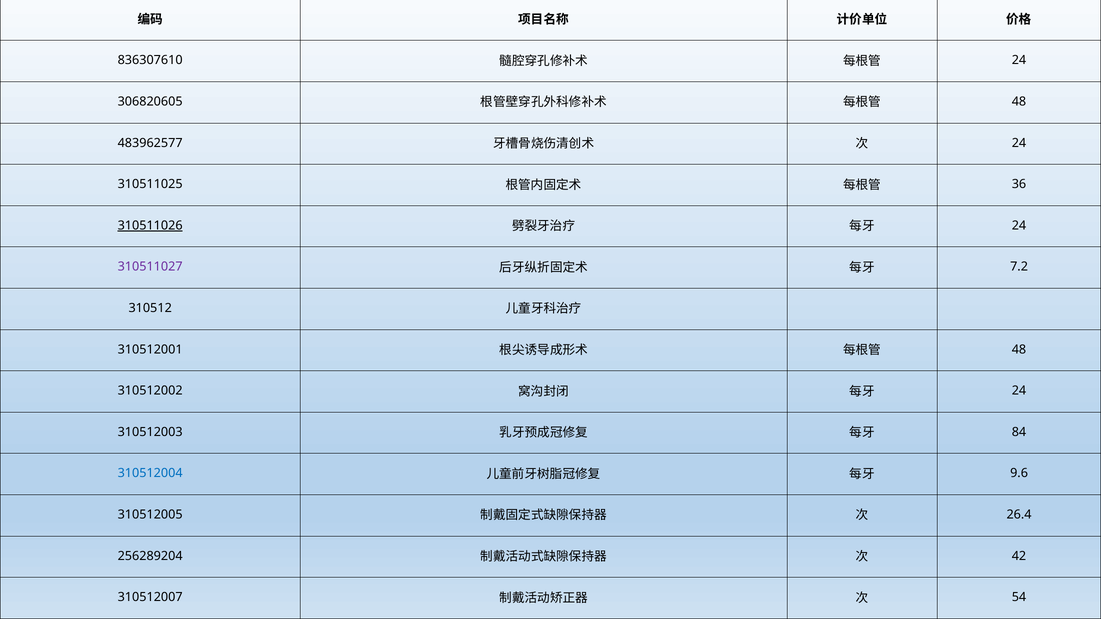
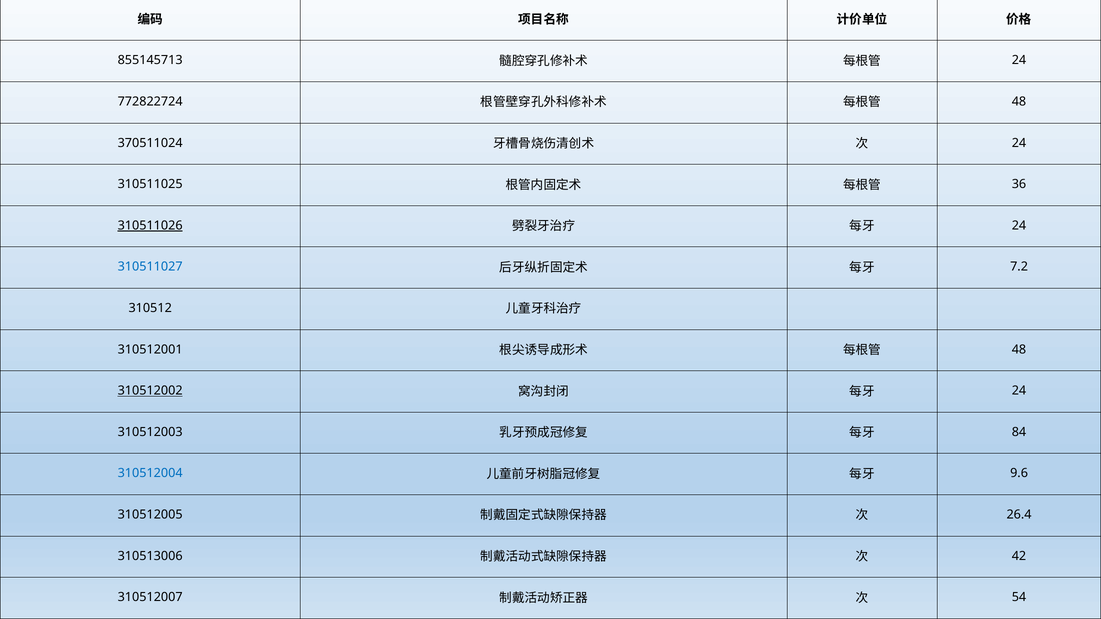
836307610: 836307610 -> 855145713 (150, 60)
306820605: 306820605 -> 772822724 (150, 102)
483962577: 483962577 -> 370511024 (150, 143)
310511027 colour: purple -> blue (150, 267)
310512002 underline: none -> present (150, 391)
256289204: 256289204 -> 310513006 (150, 556)
